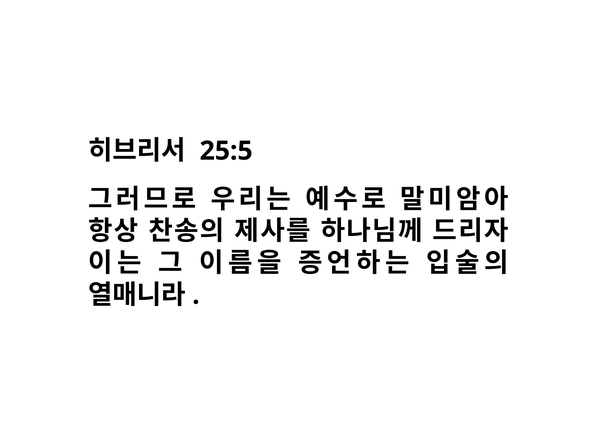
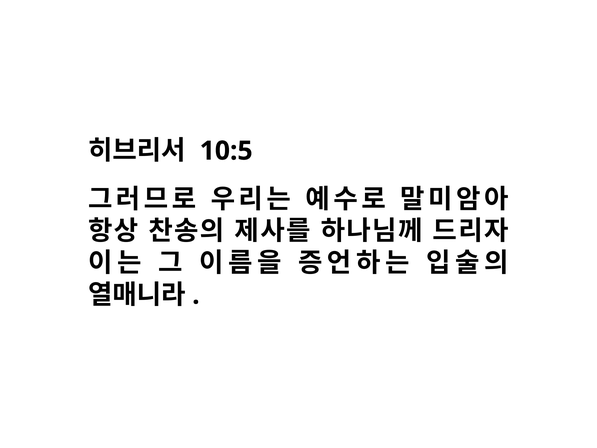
25:5: 25:5 -> 10:5 (226, 151)
